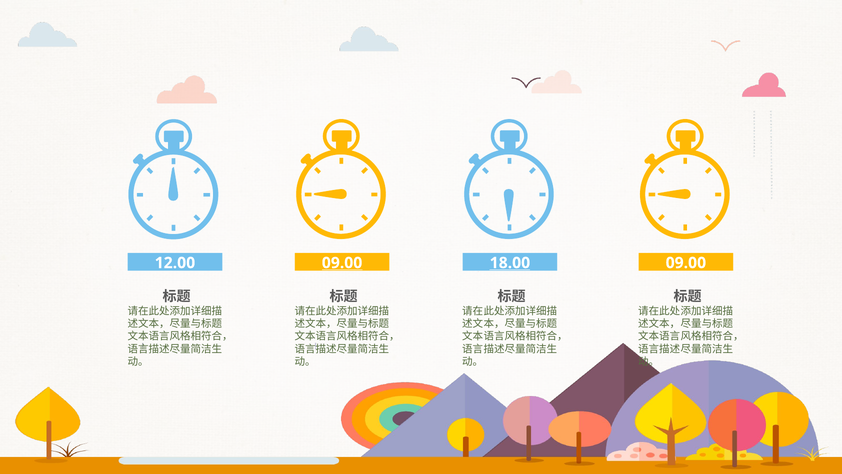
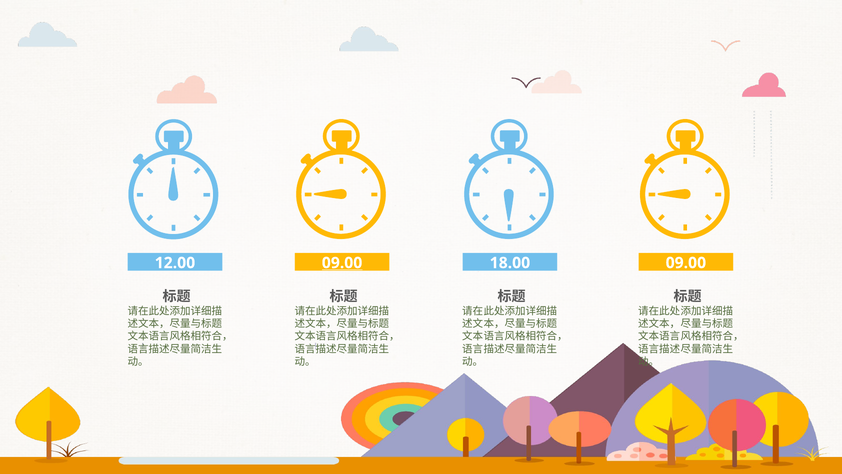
18.00 underline: present -> none (510, 263)
